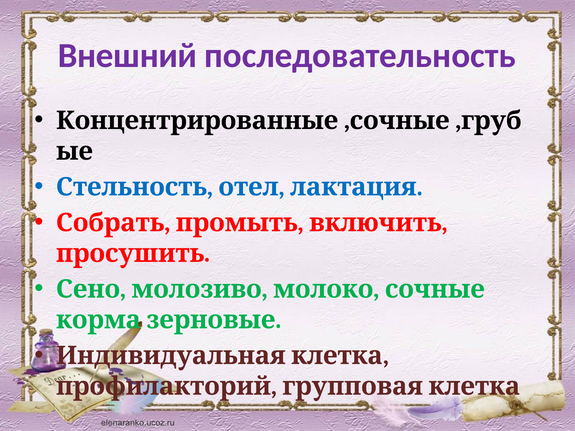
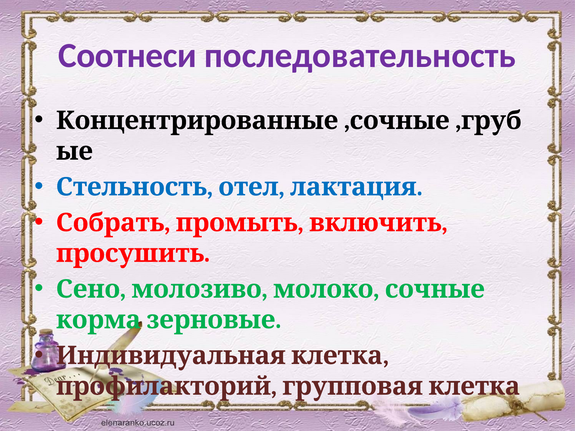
Внешний: Внешний -> Соотнеси (127, 56)
